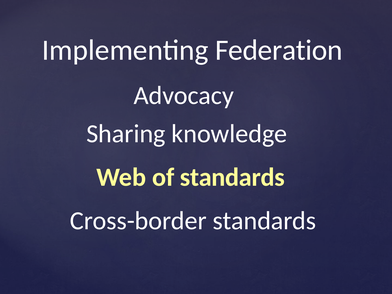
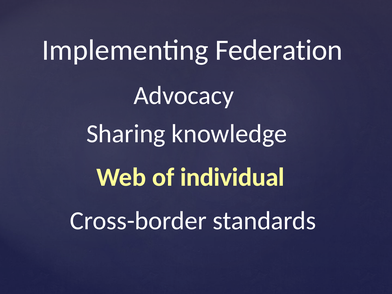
of standards: standards -> individual (232, 177)
